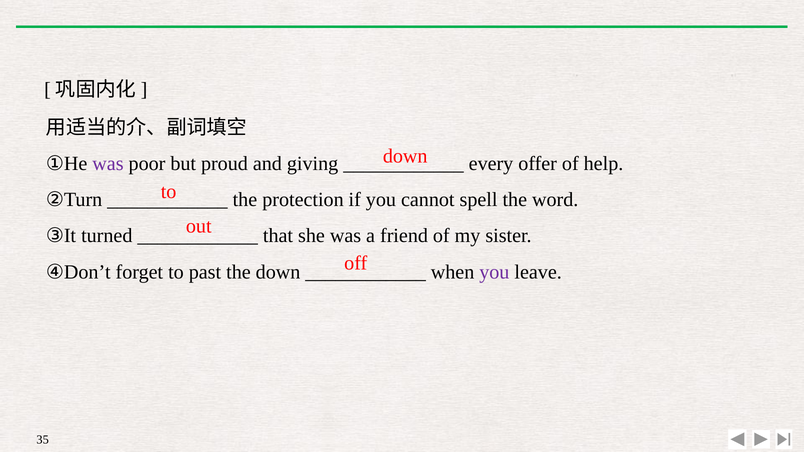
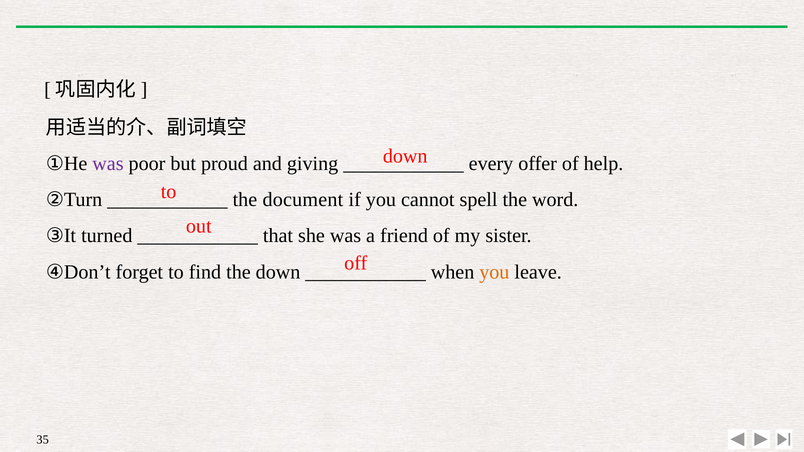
protection: protection -> document (303, 200)
past: past -> find (205, 272)
you colour: purple -> orange (494, 272)
